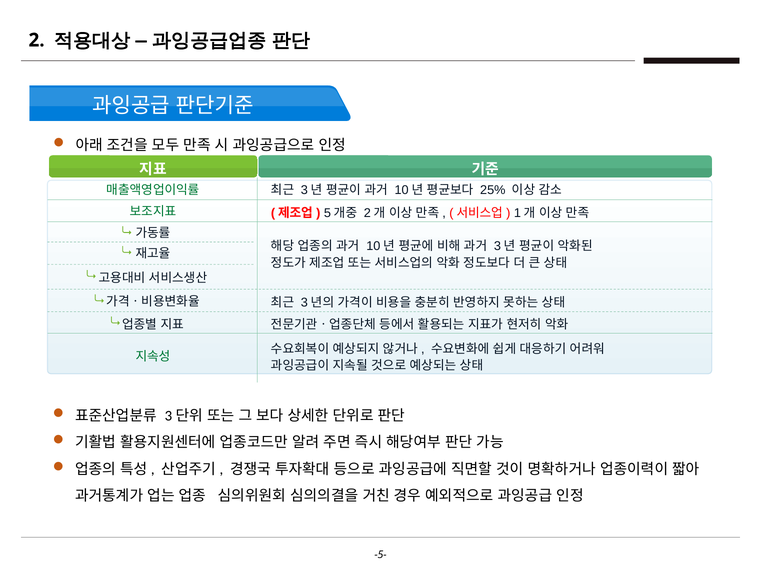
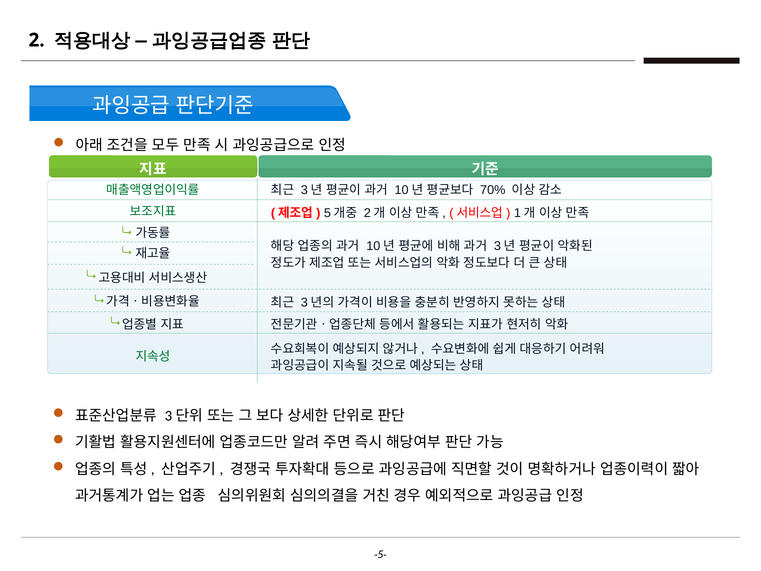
25%: 25% -> 70% (493, 190)
